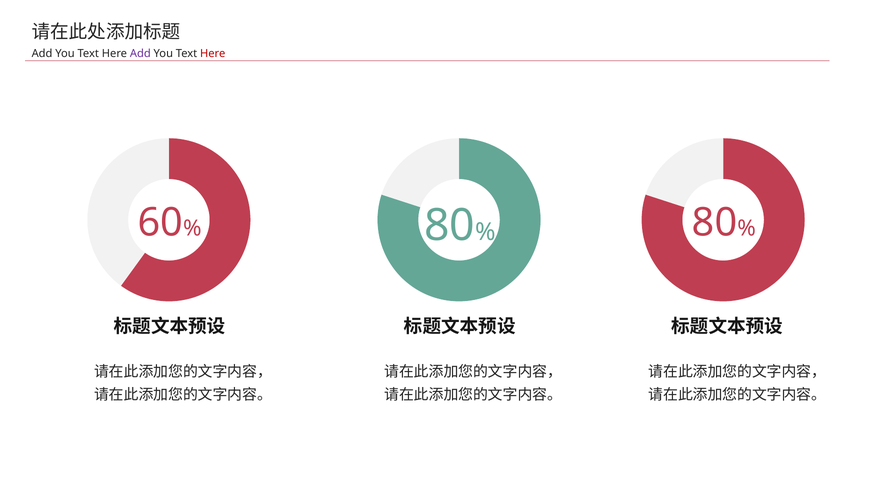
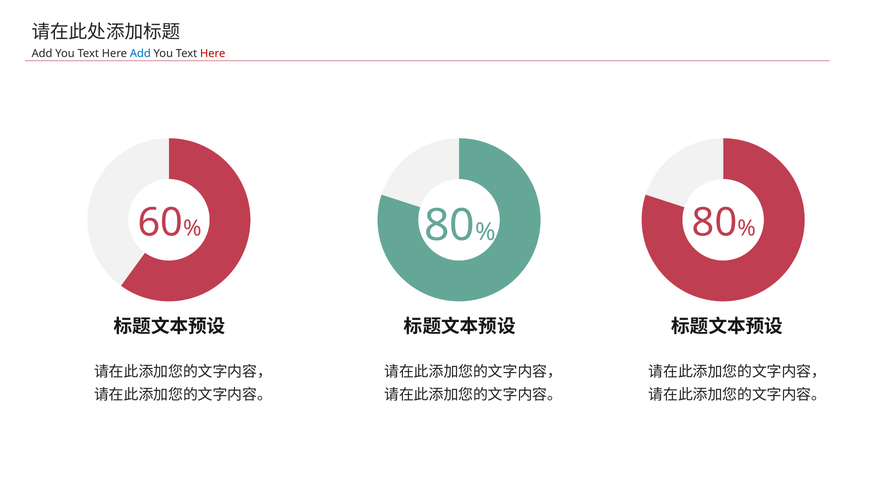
Add colour: purple -> blue (140, 53)
